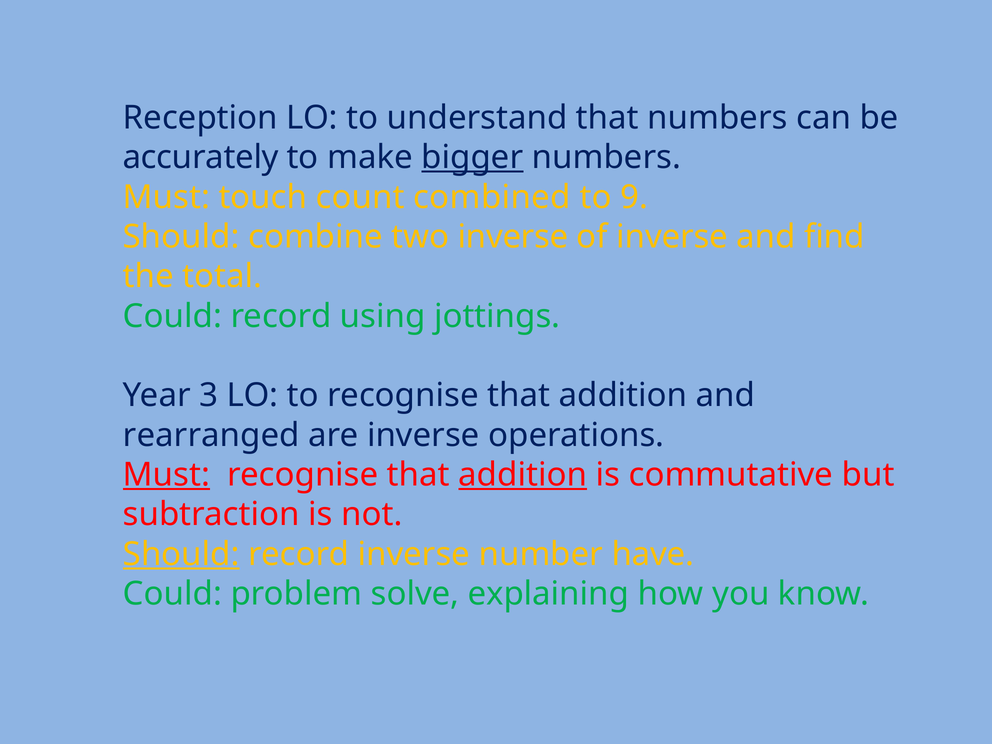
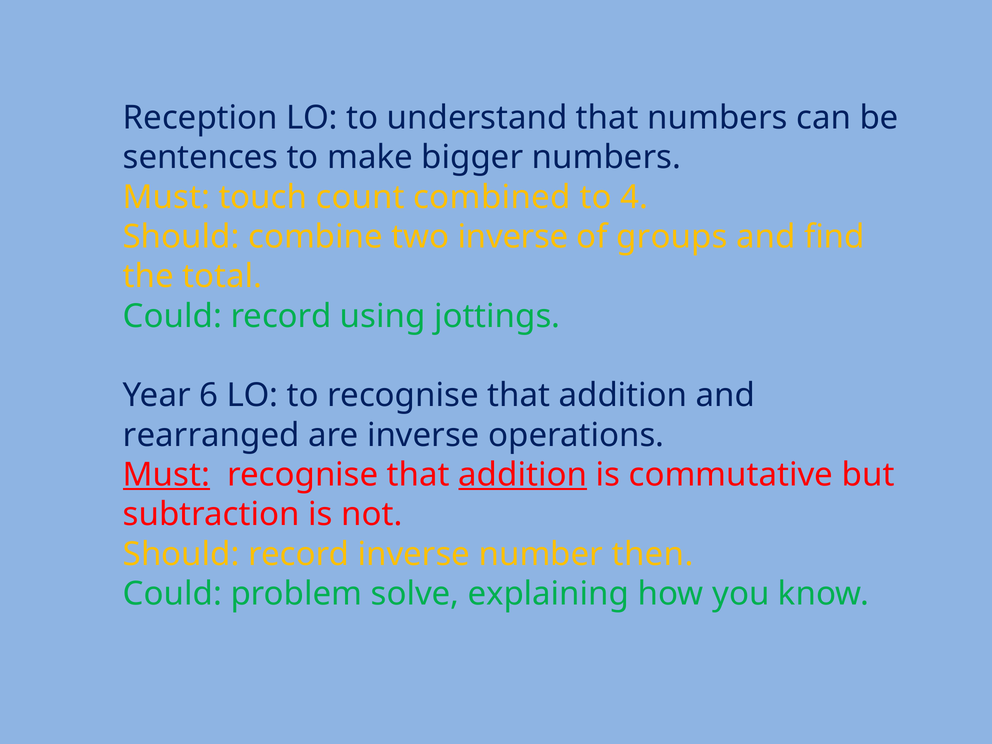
accurately: accurately -> sentences (201, 157)
bigger underline: present -> none (472, 157)
9: 9 -> 4 (634, 197)
of inverse: inverse -> groups (672, 237)
3: 3 -> 6 (209, 396)
Should underline: present -> none (181, 554)
have: have -> then (653, 554)
